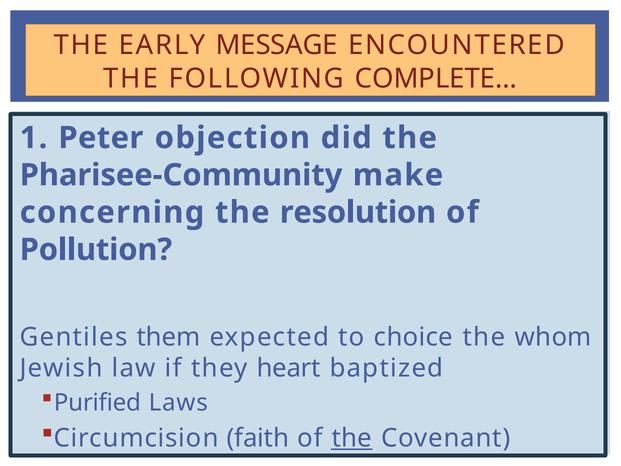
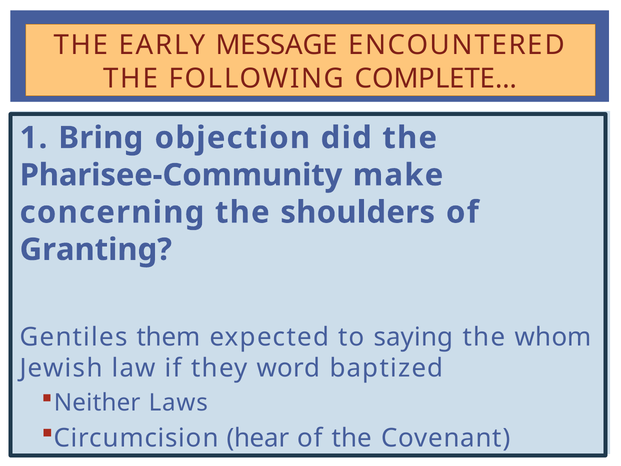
Peter: Peter -> Bring (101, 138)
resolution: resolution -> shoulders (358, 212)
Pollution: Pollution -> Granting (96, 250)
choice: choice -> saying (413, 337)
heart: heart -> word (288, 368)
Purified: Purified -> Neither (97, 403)
faith: faith -> hear (258, 438)
the underline: present -> none (352, 438)
